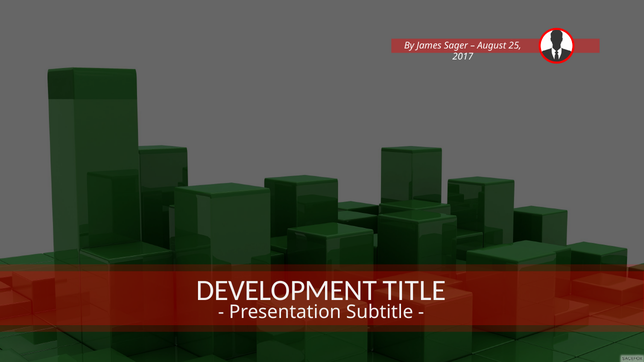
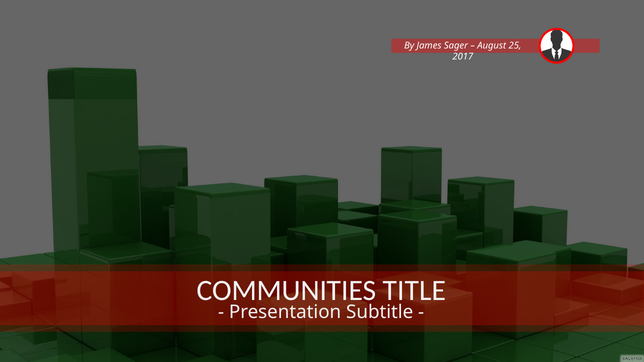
DEVELOPMENT: DEVELOPMENT -> COMMUNITIES (287, 291)
